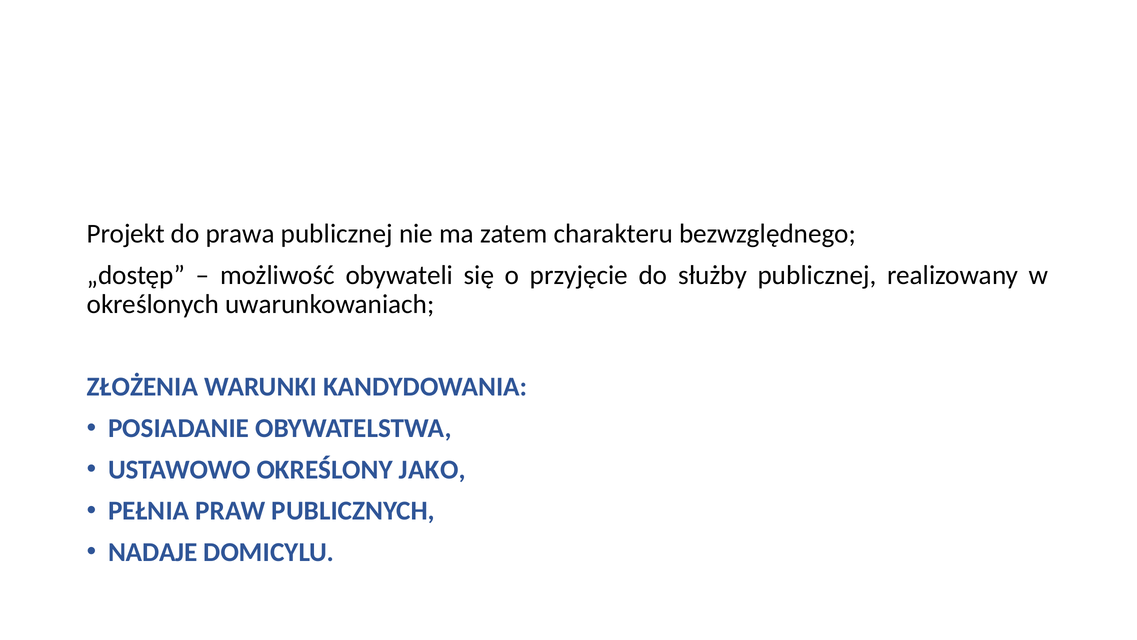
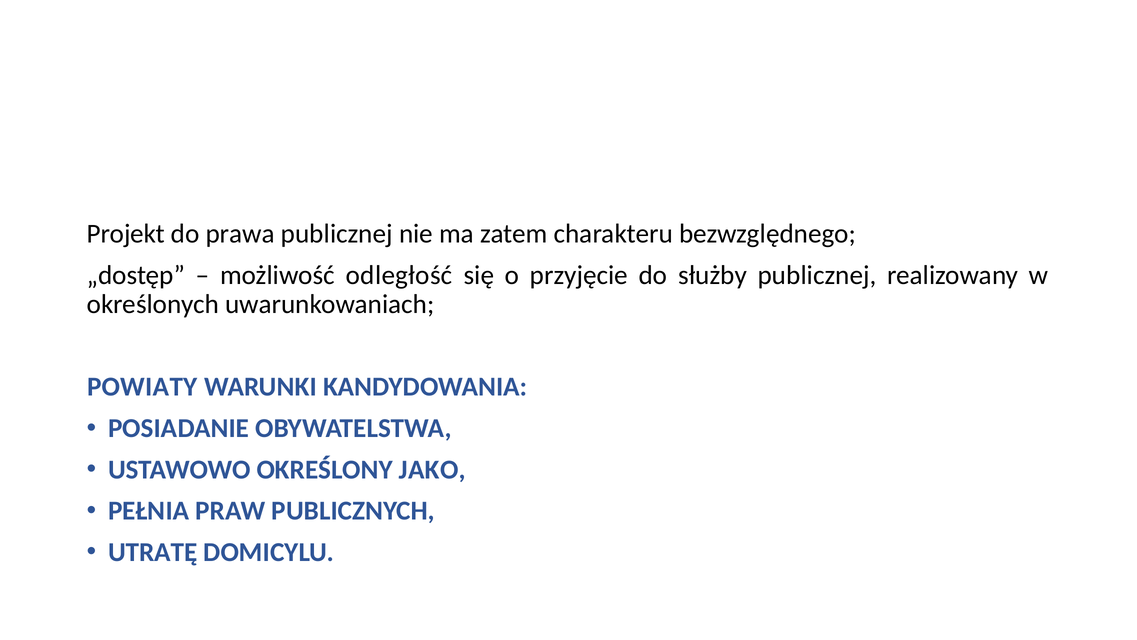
obywateli: obywateli -> odległość (399, 275)
ZŁOŻENIA: ZŁOŻENIA -> POWIATY (142, 387)
NADAJE: NADAJE -> UTRATĘ (153, 552)
